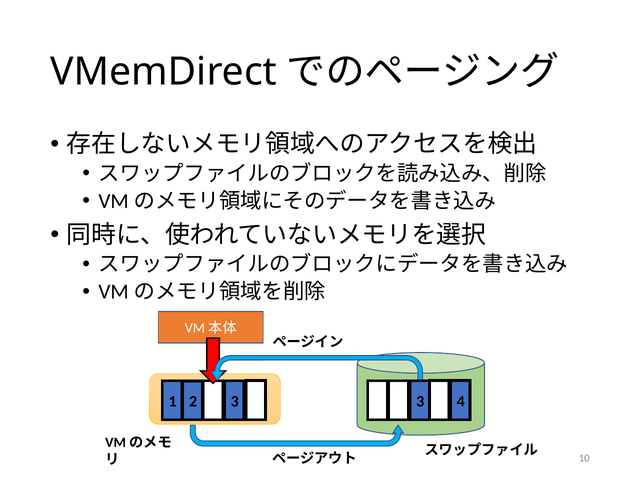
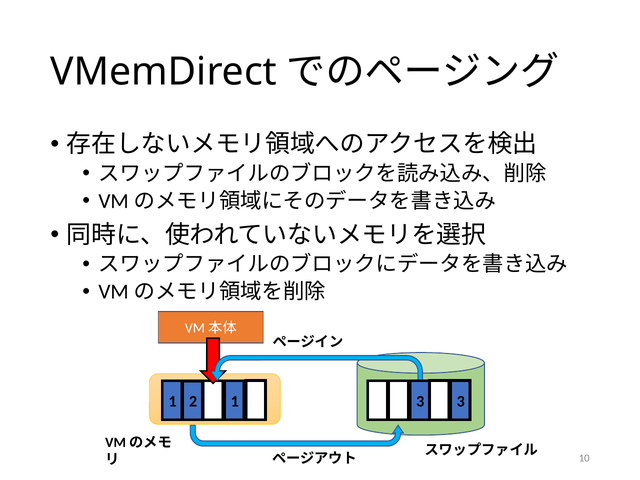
1 3: 3 -> 1 (235, 401)
4: 4 -> 3 (461, 401)
